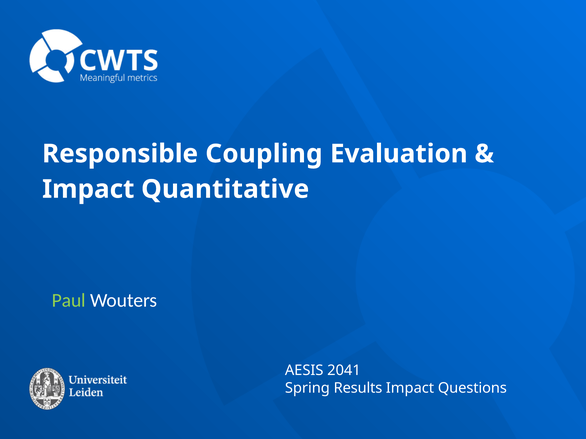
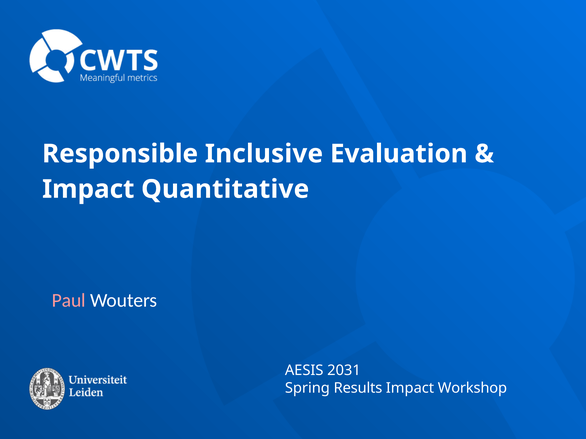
Coupling: Coupling -> Inclusive (264, 154)
Paul colour: light green -> pink (69, 301)
2041: 2041 -> 2031 (344, 371)
Questions: Questions -> Workshop (472, 388)
